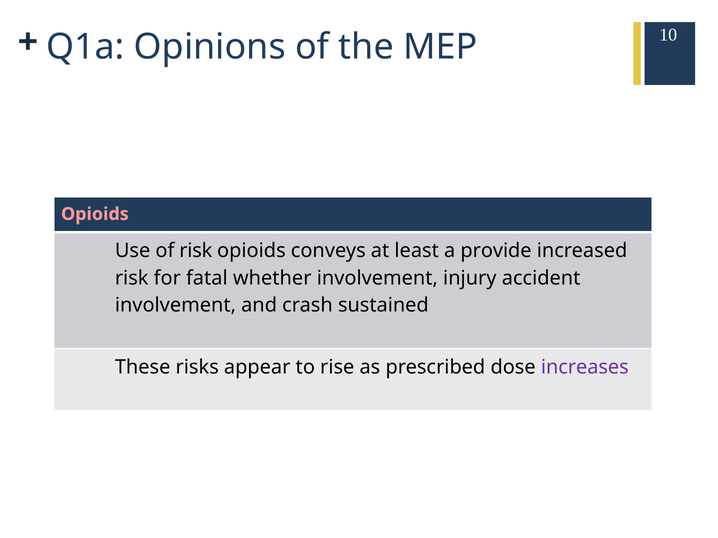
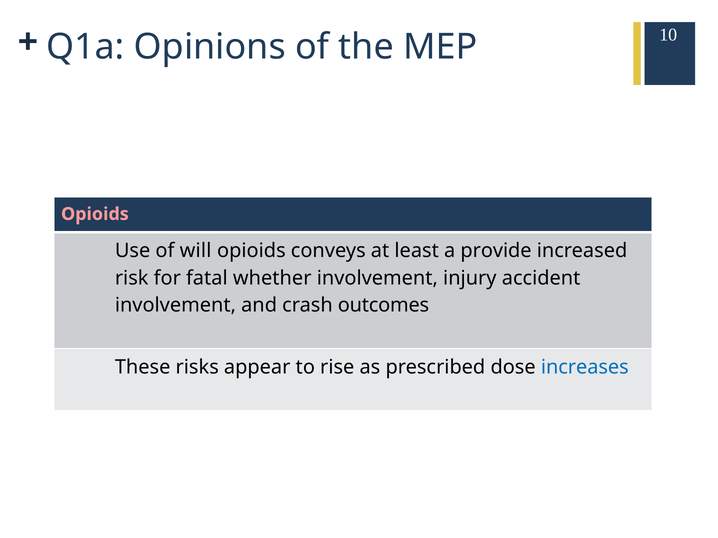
of risk: risk -> will (196, 251)
sustained: sustained -> outcomes (383, 306)
increases colour: purple -> blue (585, 367)
